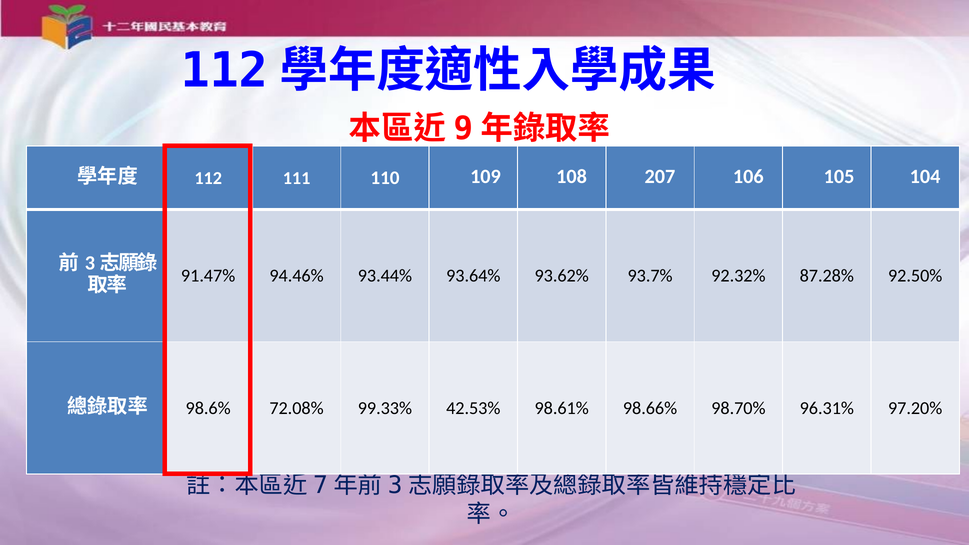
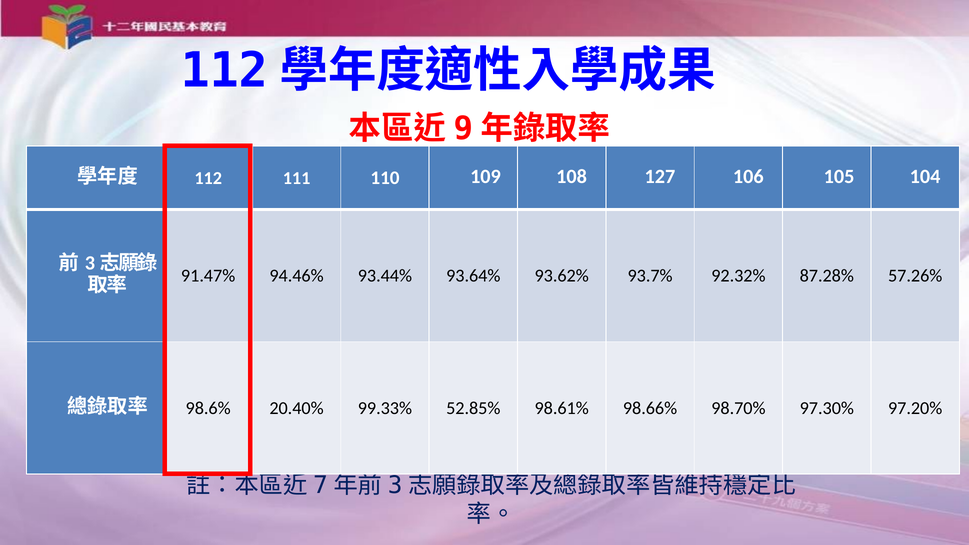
207: 207 -> 127 (660, 177)
92.50%: 92.50% -> 57.26% (915, 276)
72.08%: 72.08% -> 20.40% (297, 408)
42.53%: 42.53% -> 52.85% (473, 408)
96.31%: 96.31% -> 97.30% (827, 408)
